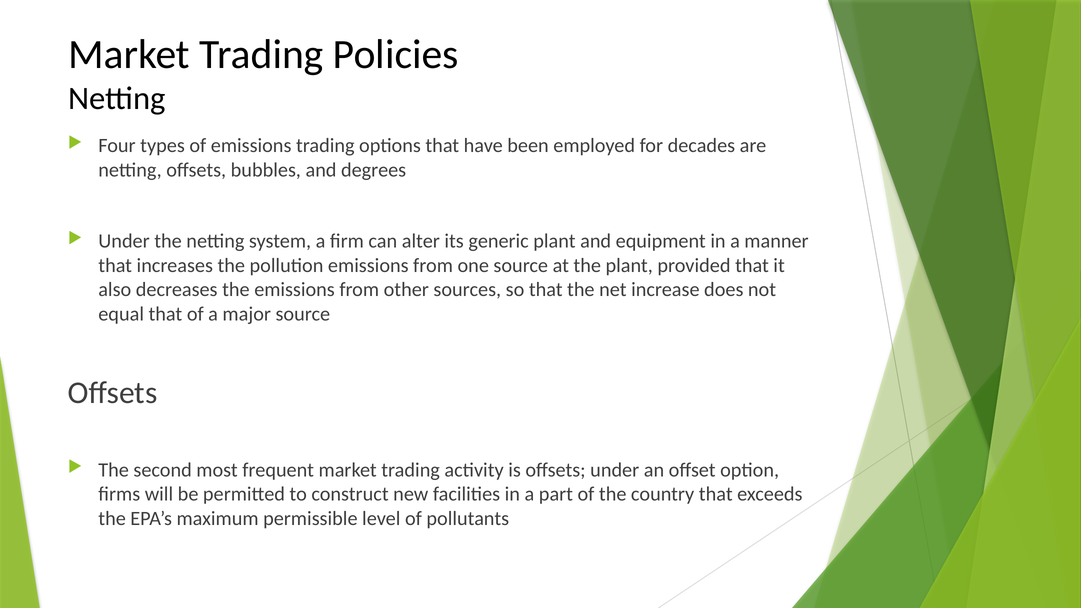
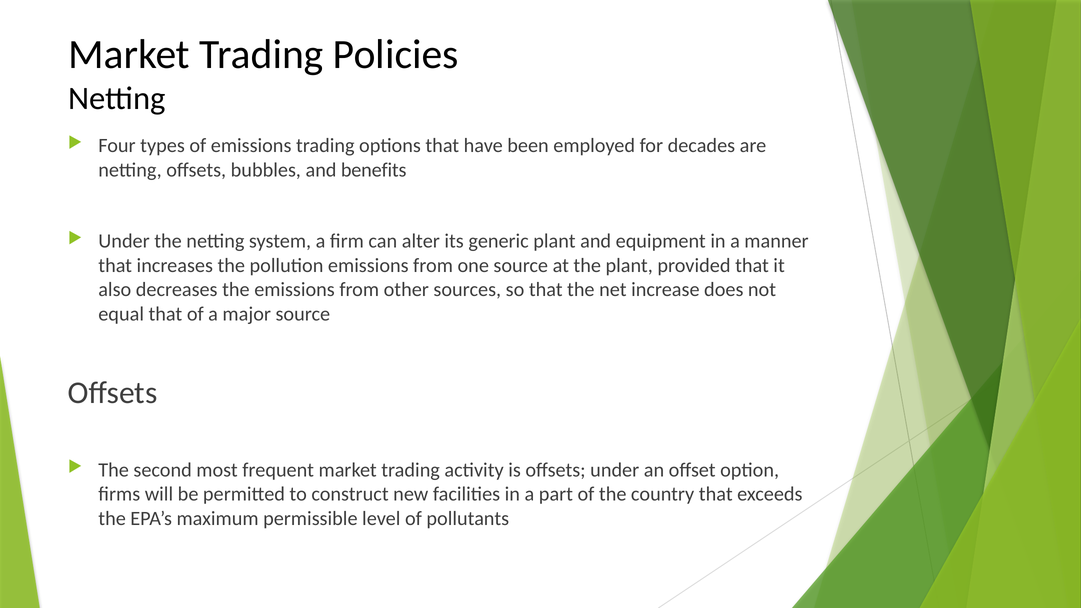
degrees: degrees -> benefits (374, 170)
